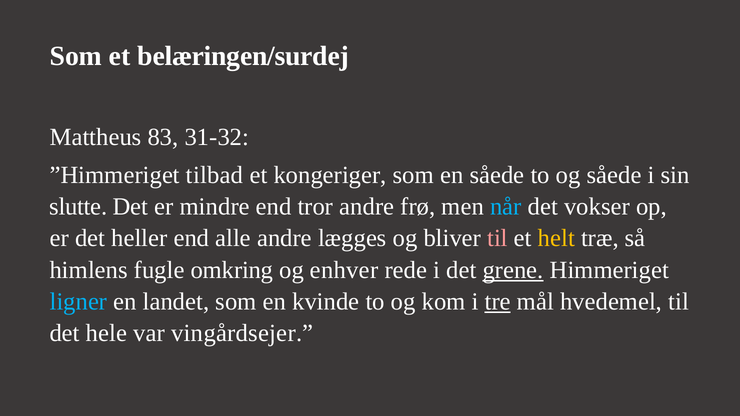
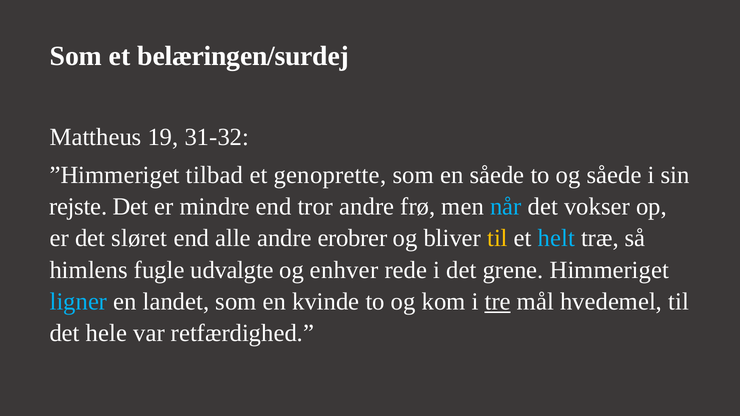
83: 83 -> 19 (163, 137)
kongeriger: kongeriger -> genoprette (330, 175)
slutte: slutte -> rejste (78, 207)
heller: heller -> sløret (139, 238)
lægges: lægges -> erobrer (352, 238)
til colour: pink -> yellow (497, 238)
helt colour: yellow -> light blue (556, 238)
omkring: omkring -> udvalgte (232, 270)
grene underline: present -> none (513, 270)
vingårdsejer: vingårdsejer -> retfærdighed (242, 333)
